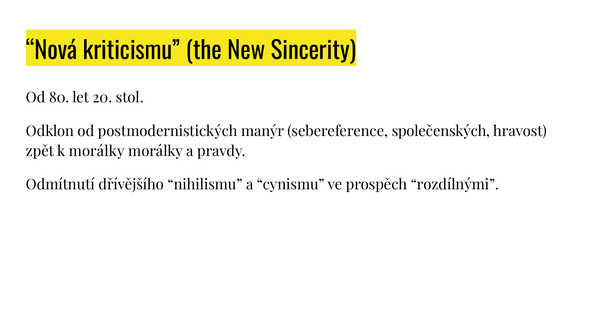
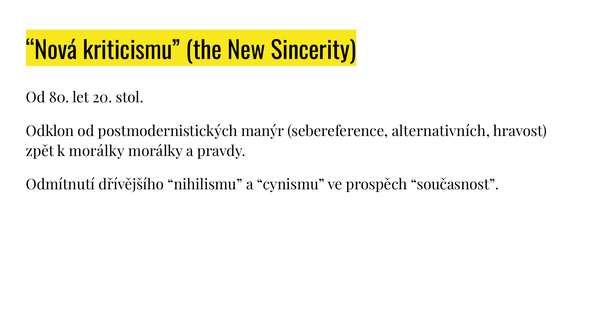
společenských: společenských -> alternativních (441, 131)
rozdílnými: rozdílnými -> současnost (455, 185)
